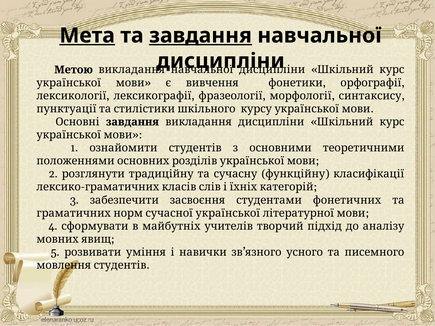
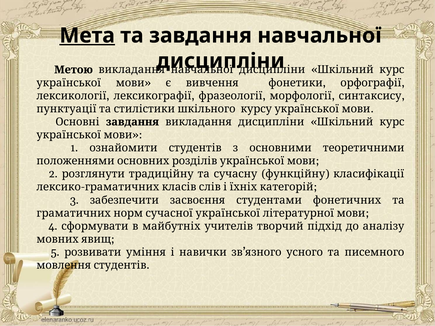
завдання underline: present -> none (200, 36)
